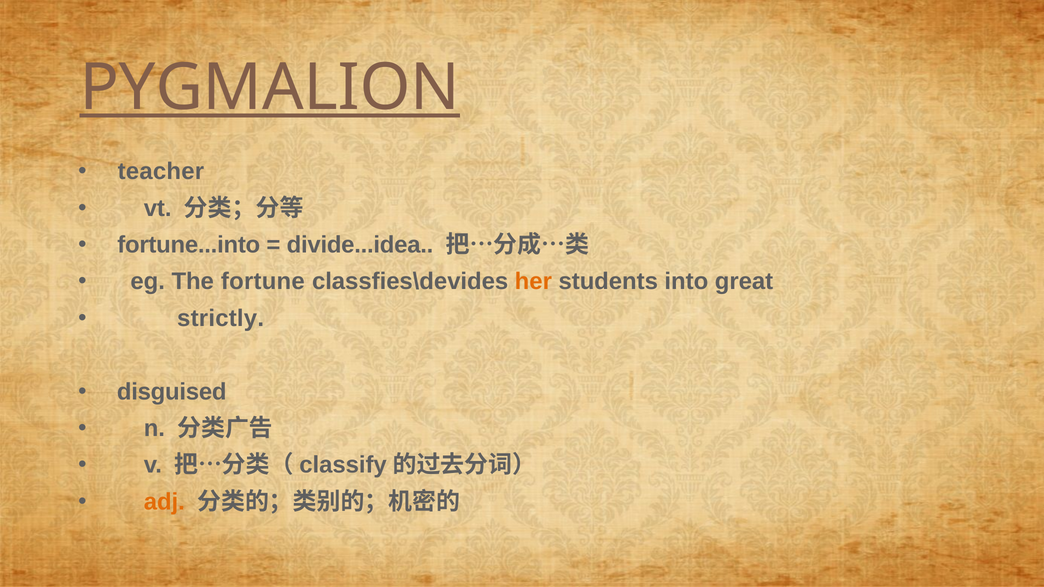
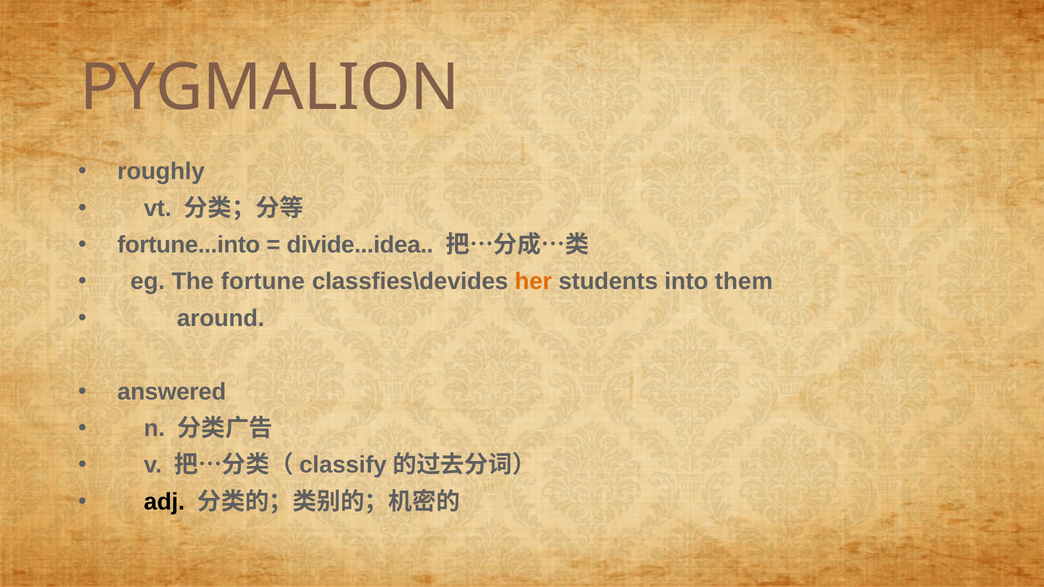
PYGMALION underline: present -> none (270, 88)
teacher: teacher -> roughly (161, 172)
great: great -> them (744, 282)
strictly: strictly -> around (221, 318)
disguised: disguised -> answered (172, 392)
adj colour: orange -> black (164, 502)
